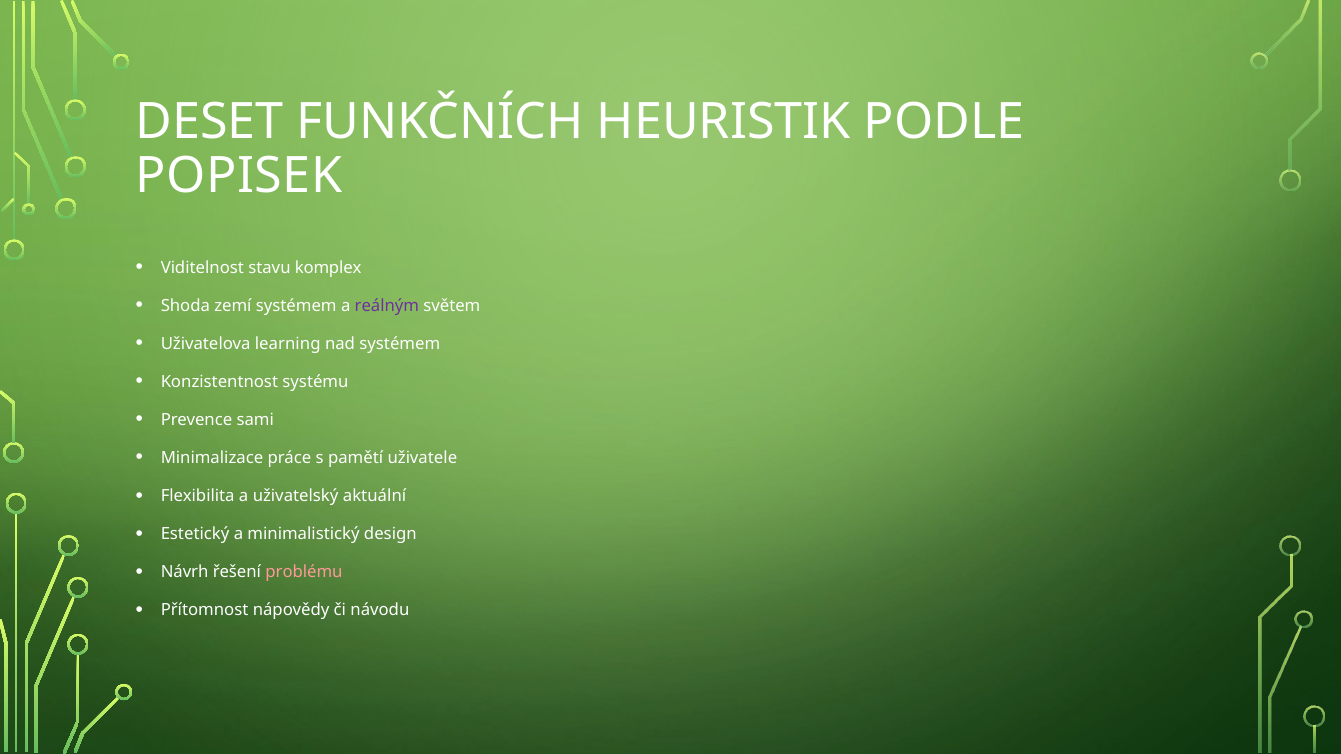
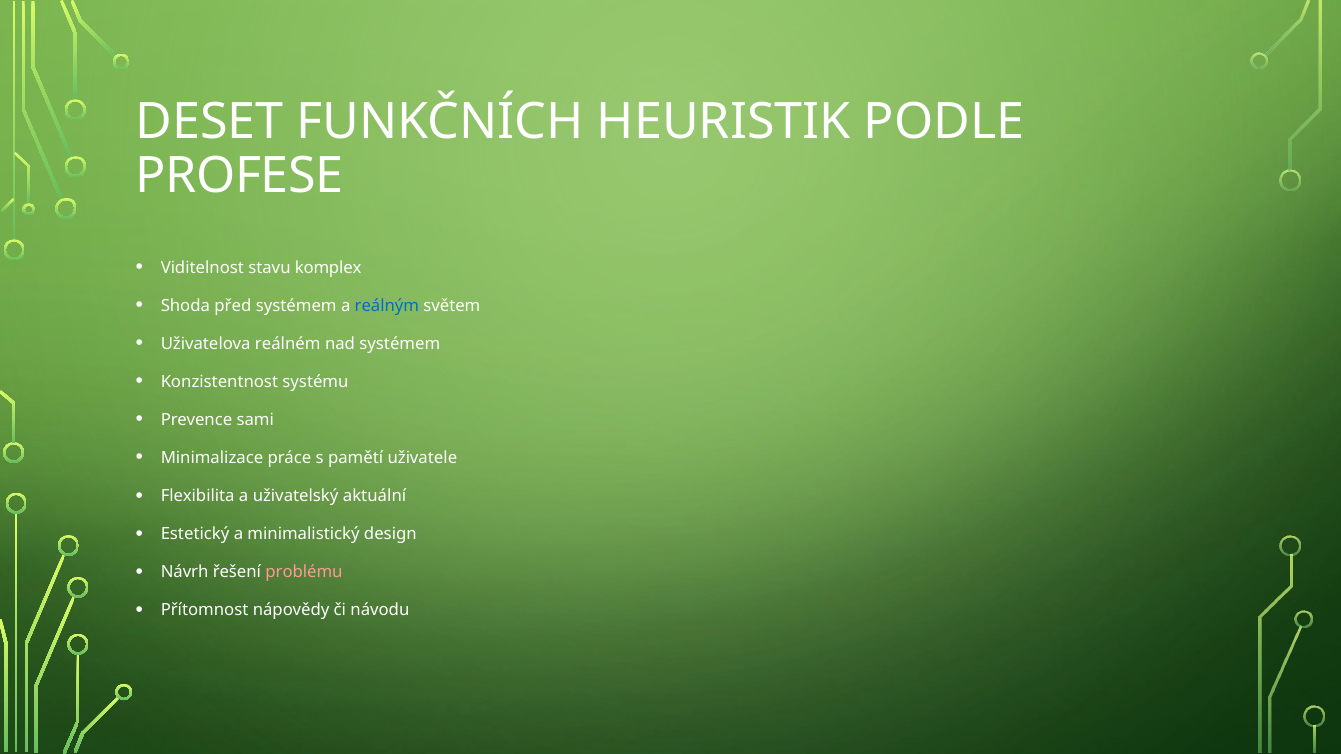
POPISEK: POPISEK -> PROFESE (240, 176)
zemí: zemí -> před (233, 306)
reálným colour: purple -> blue (387, 306)
learning: learning -> reálném (288, 344)
